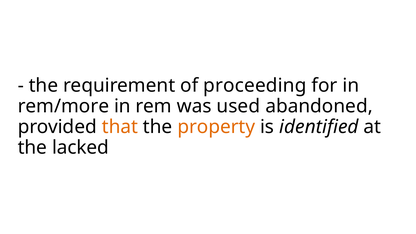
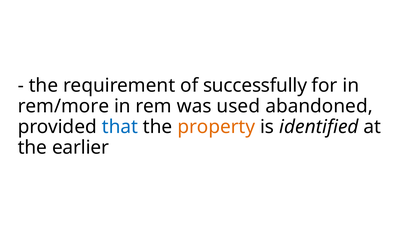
proceeding: proceeding -> successfully (255, 86)
that colour: orange -> blue (120, 127)
lacked: lacked -> earlier (81, 147)
